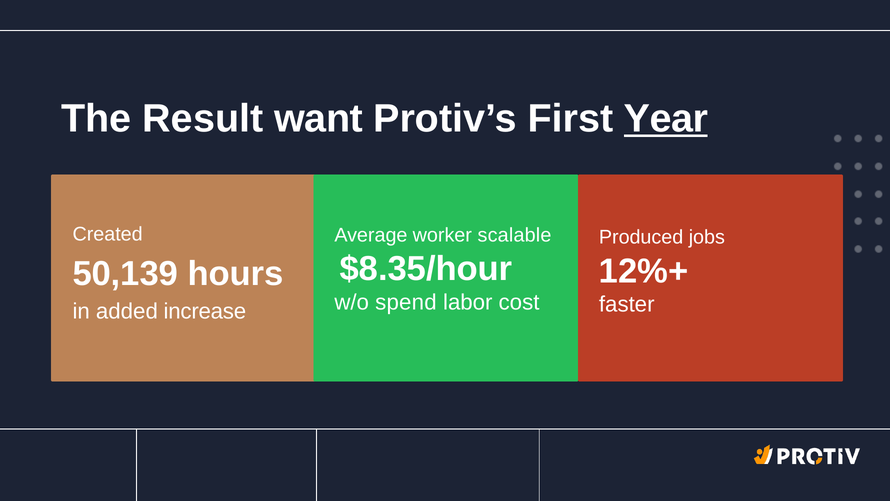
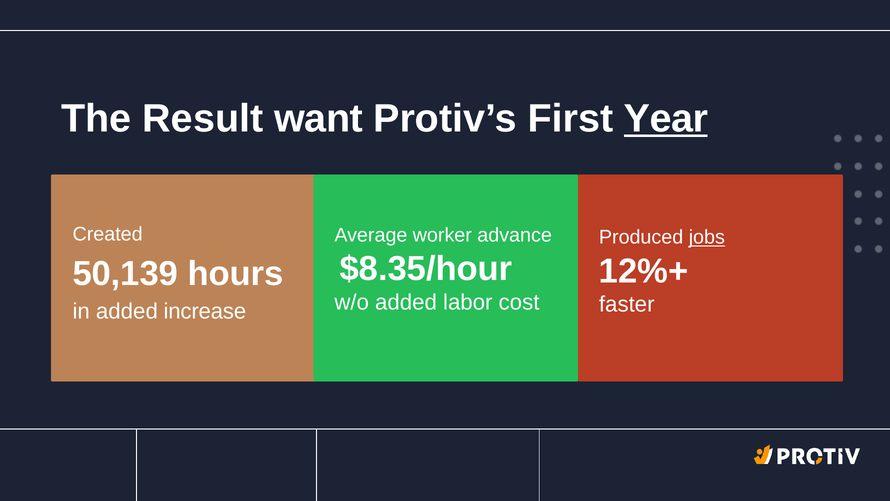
scalable: scalable -> advance (515, 235)
jobs underline: none -> present (707, 237)
w/o spend: spend -> added (406, 302)
